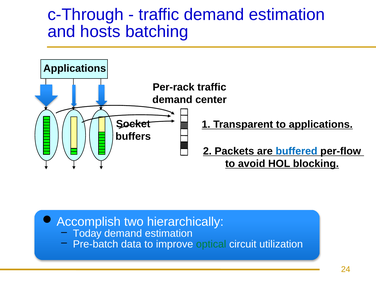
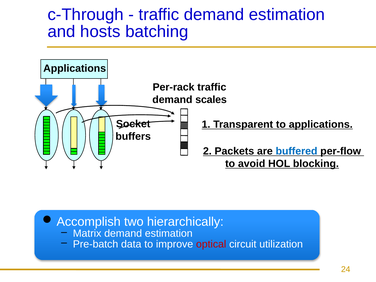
center: center -> scales (211, 100)
Today: Today -> Matrix (87, 233)
optical colour: green -> red (211, 244)
